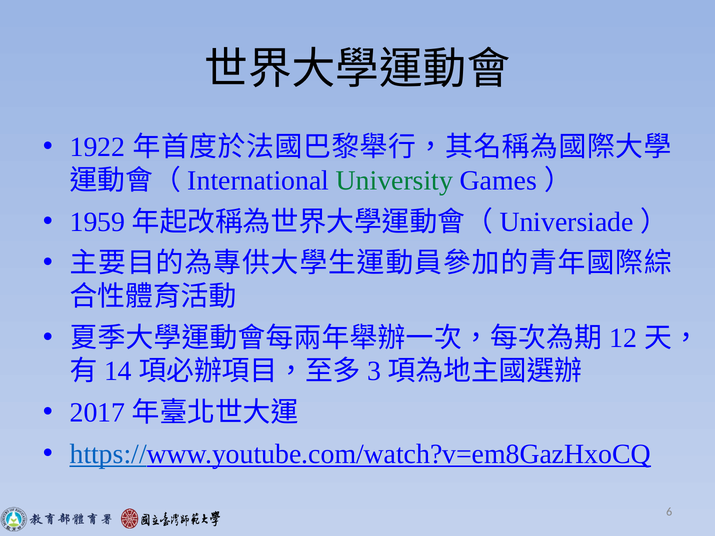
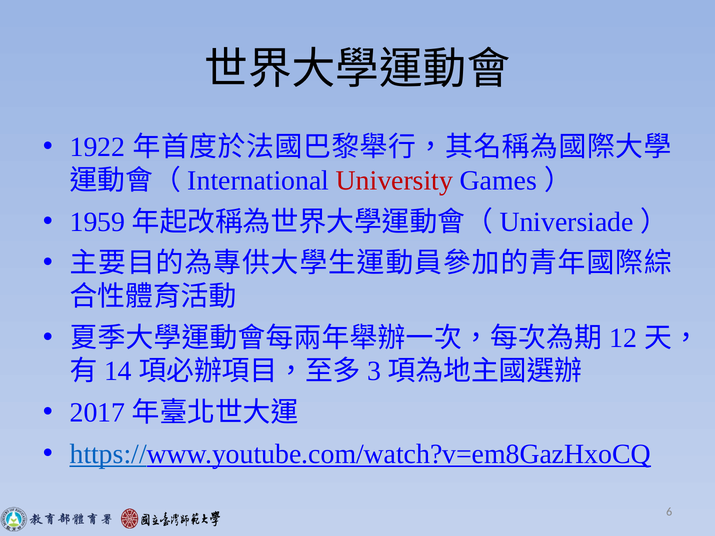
University colour: green -> red (394, 181)
